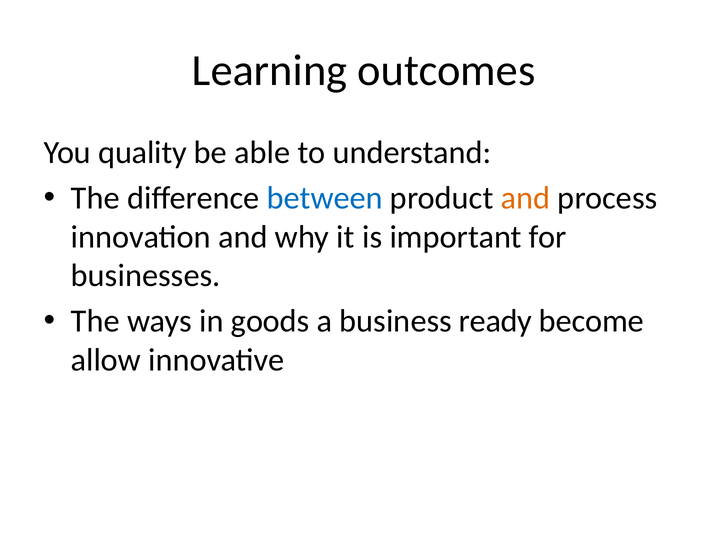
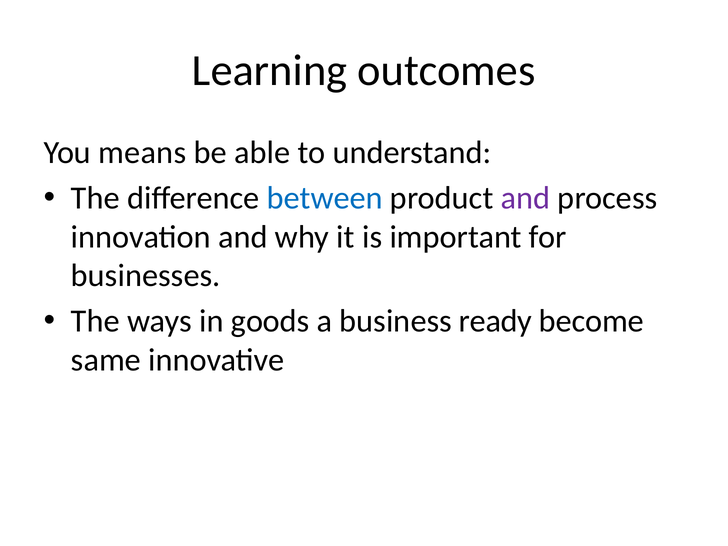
quality: quality -> means (142, 153)
and colour: orange -> purple (525, 198)
allow: allow -> same (106, 360)
